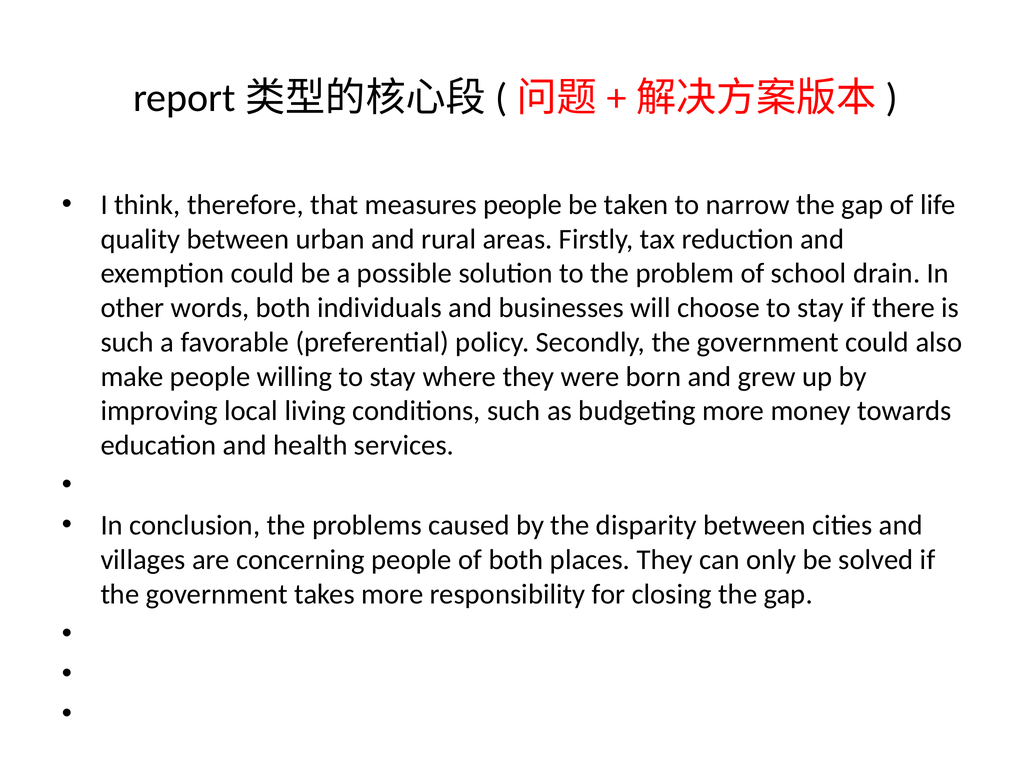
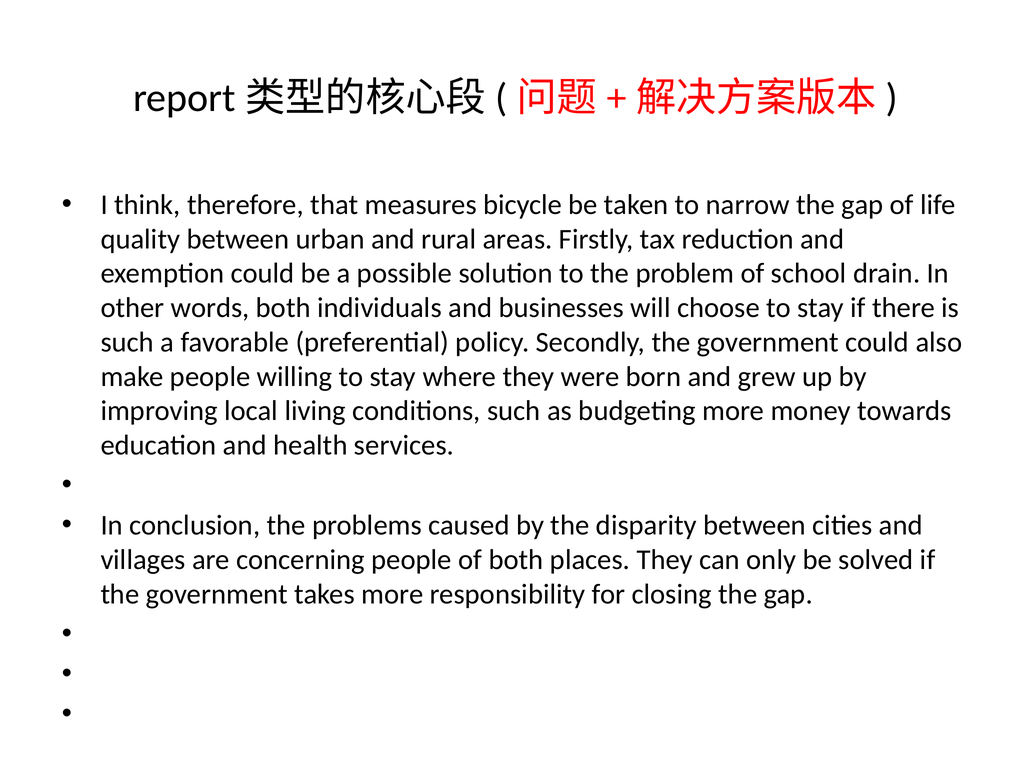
measures people: people -> bicycle (523, 205)
